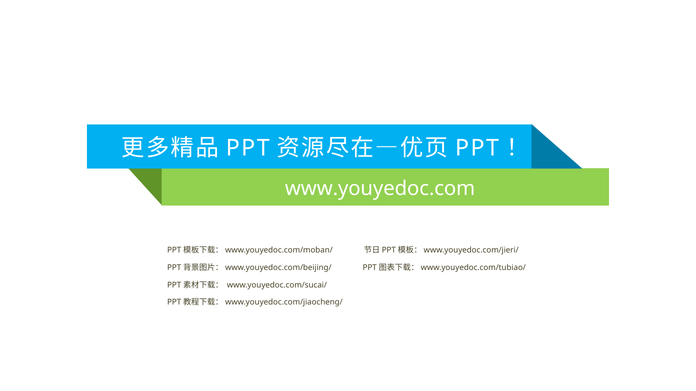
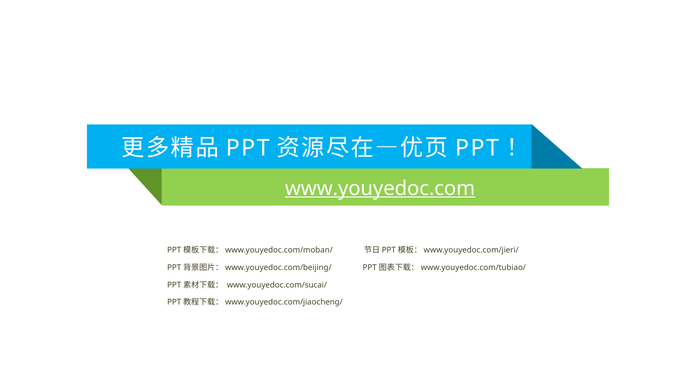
www.youyedoc.com underline: none -> present (380, 189)
